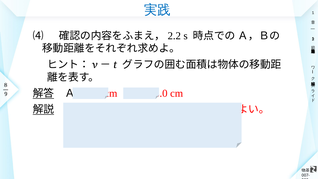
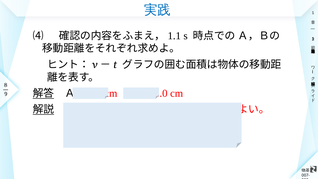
2.2: 2.2 -> 1.1 (174, 36)
